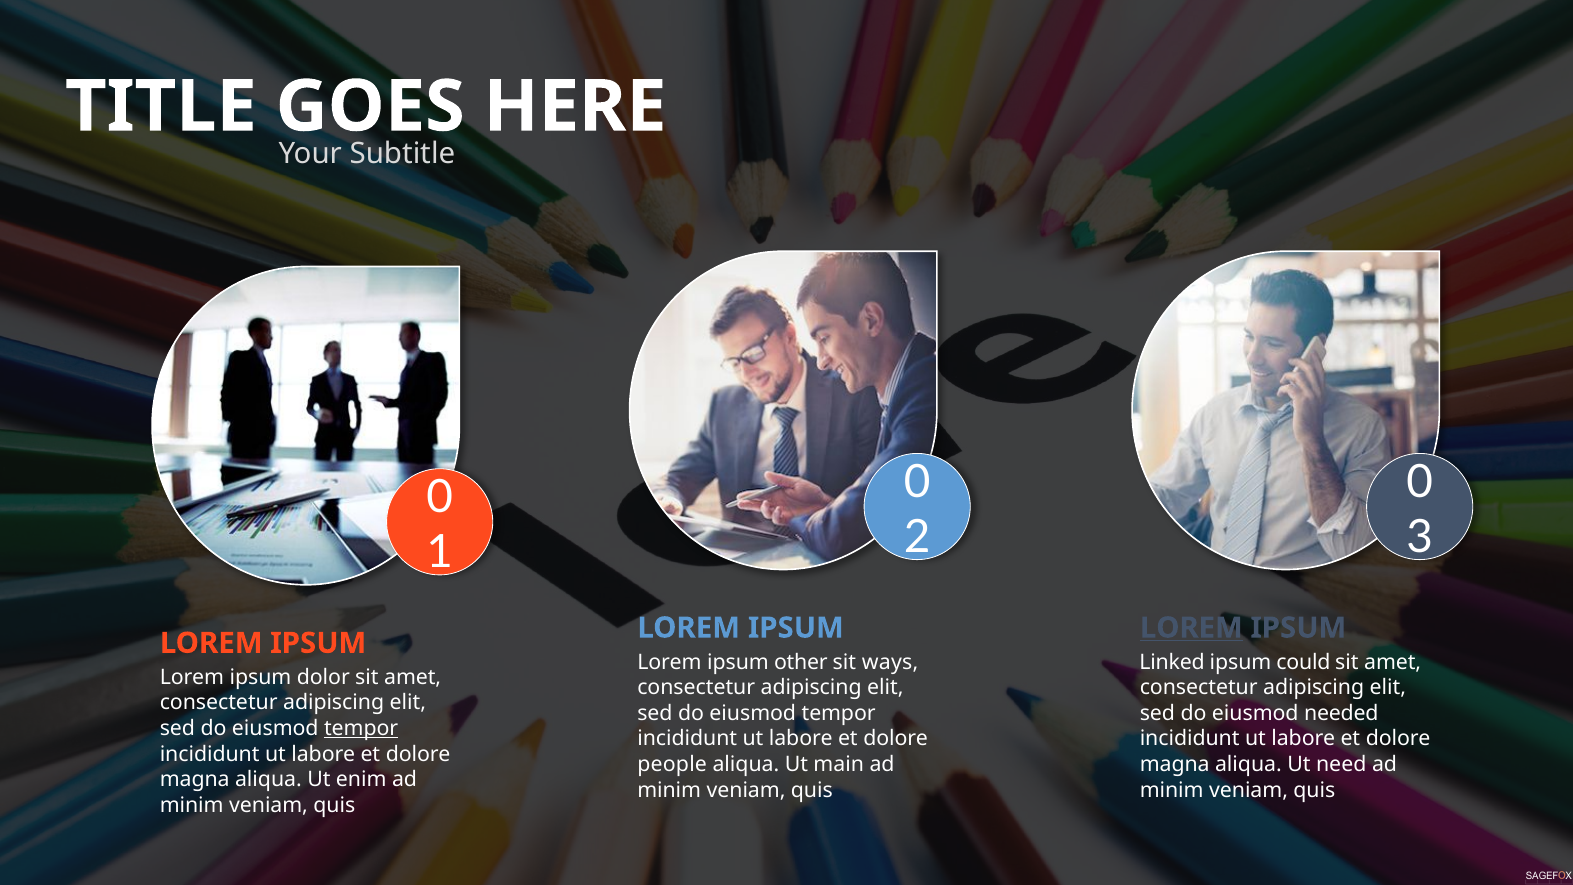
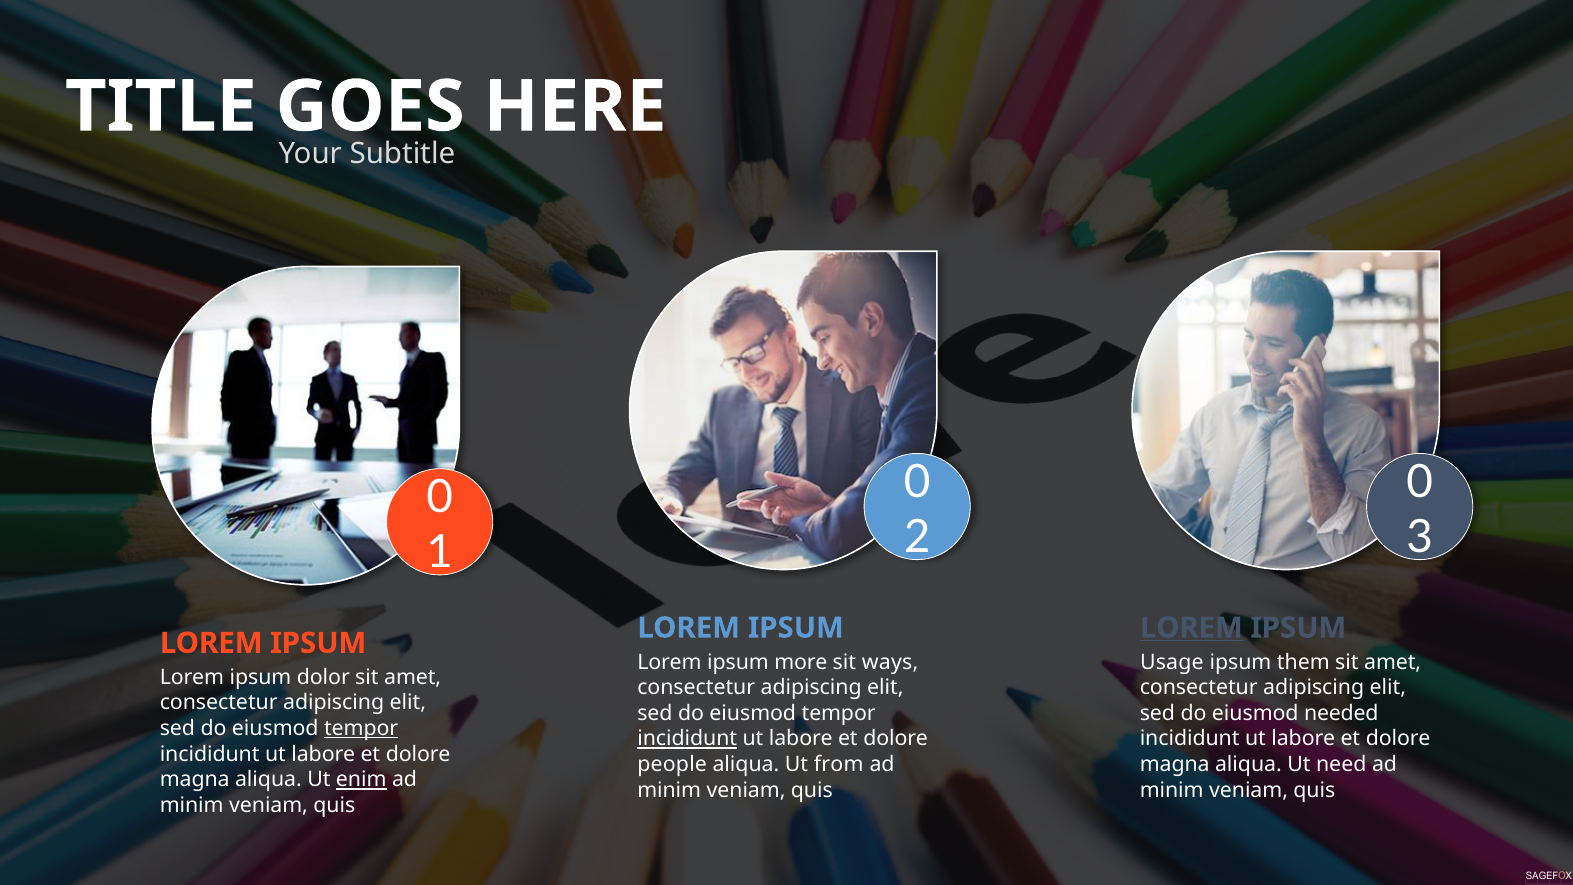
other: other -> more (801, 662)
Linked: Linked -> Usage (1172, 662)
could: could -> them (1303, 662)
incididunt underline: none -> present (687, 739)
main: main -> from (839, 764)
enim underline: none -> present (361, 780)
